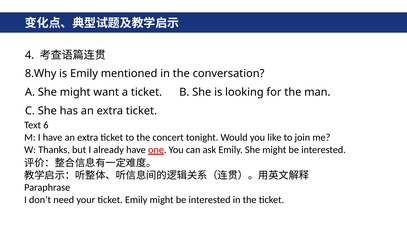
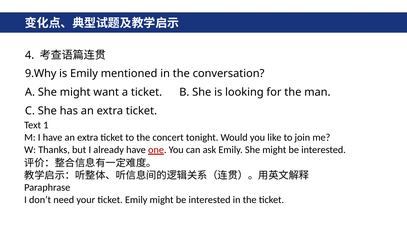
8.Why: 8.Why -> 9.Why (41, 74)
6: 6 -> 1 (46, 125)
